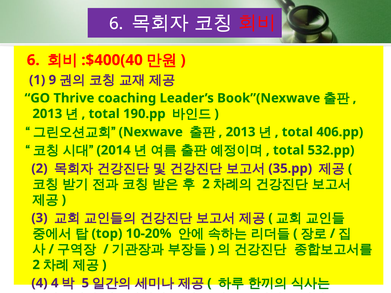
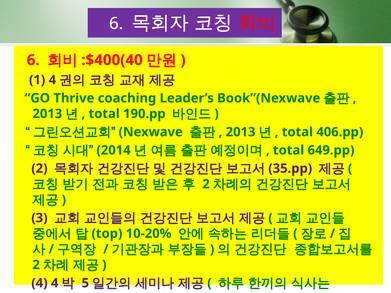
1 9: 9 -> 4 (52, 80)
532.pp: 532.pp -> 649.pp (331, 150)
